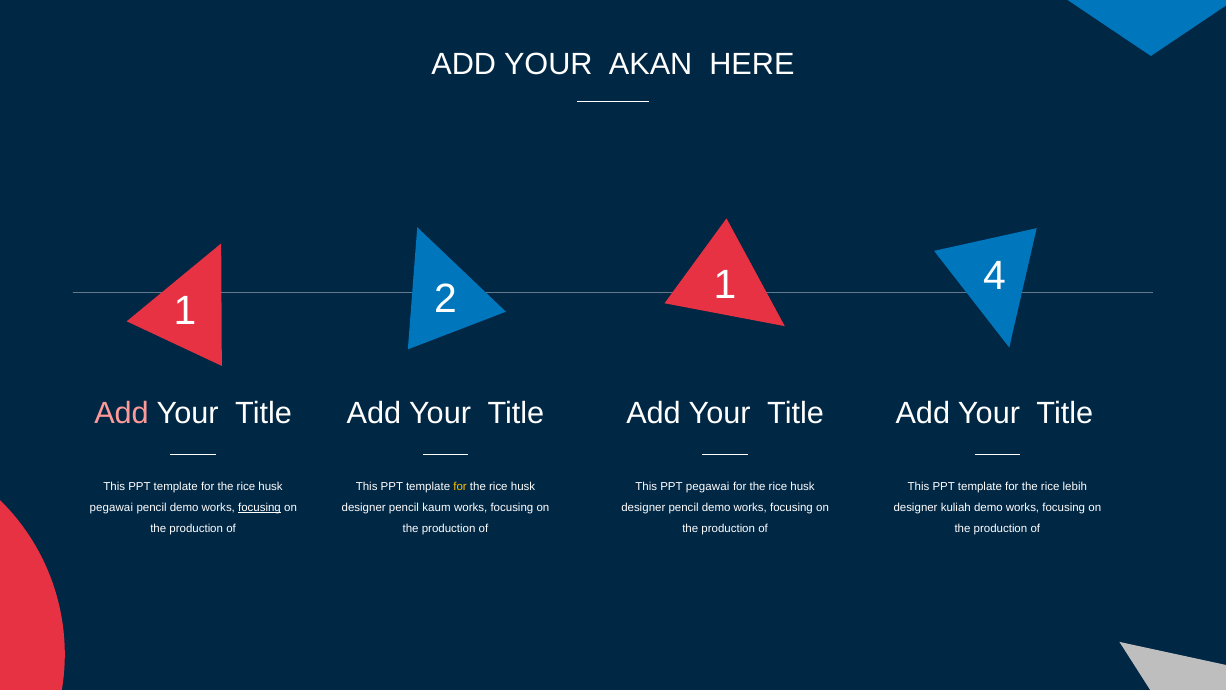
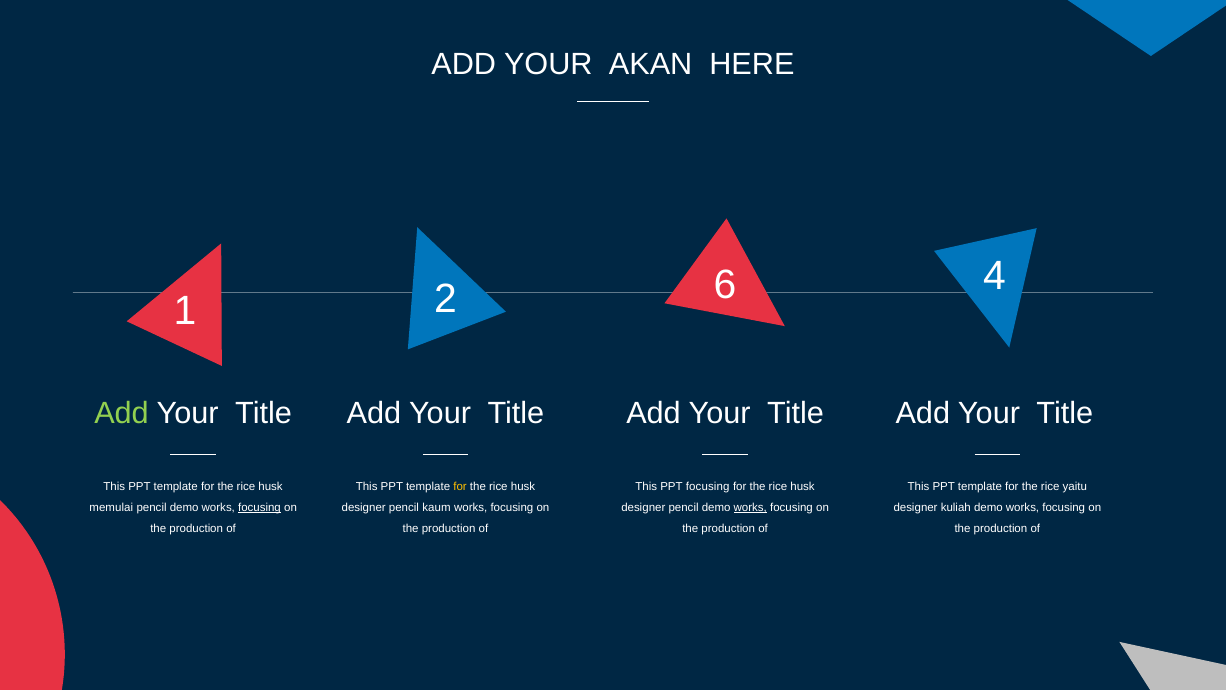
2 1: 1 -> 6 (725, 284)
Add colour: pink -> light green (122, 413)
PPT pegawai: pegawai -> focusing (708, 487)
lebih: lebih -> yaitu (1075, 487)
pegawai: pegawai -> memulai (111, 507)
works underline: none -> present (750, 507)
